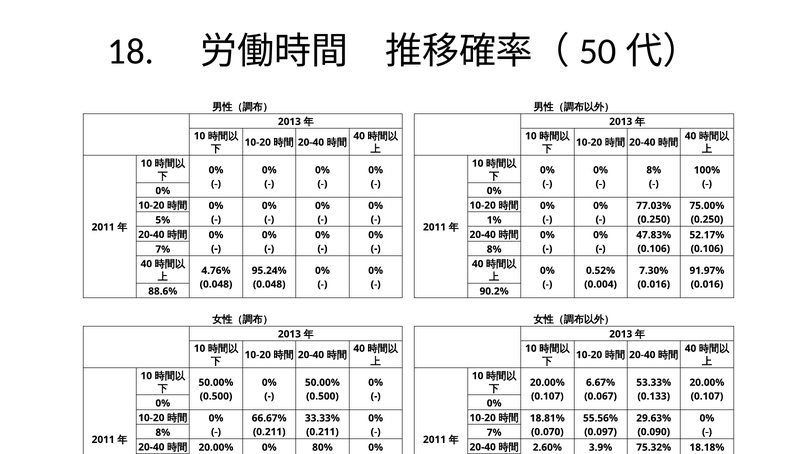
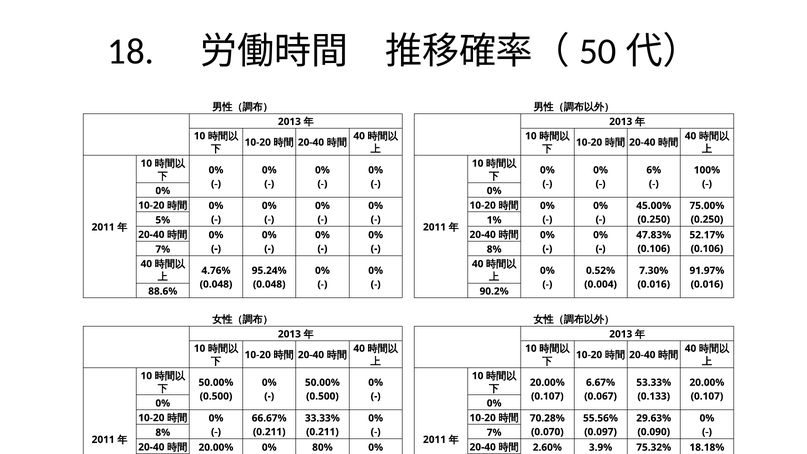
8%: 8% -> 6% (654, 170)
77.03%: 77.03% -> 45.00% (654, 206)
18.81%: 18.81% -> 70.28% (547, 418)
